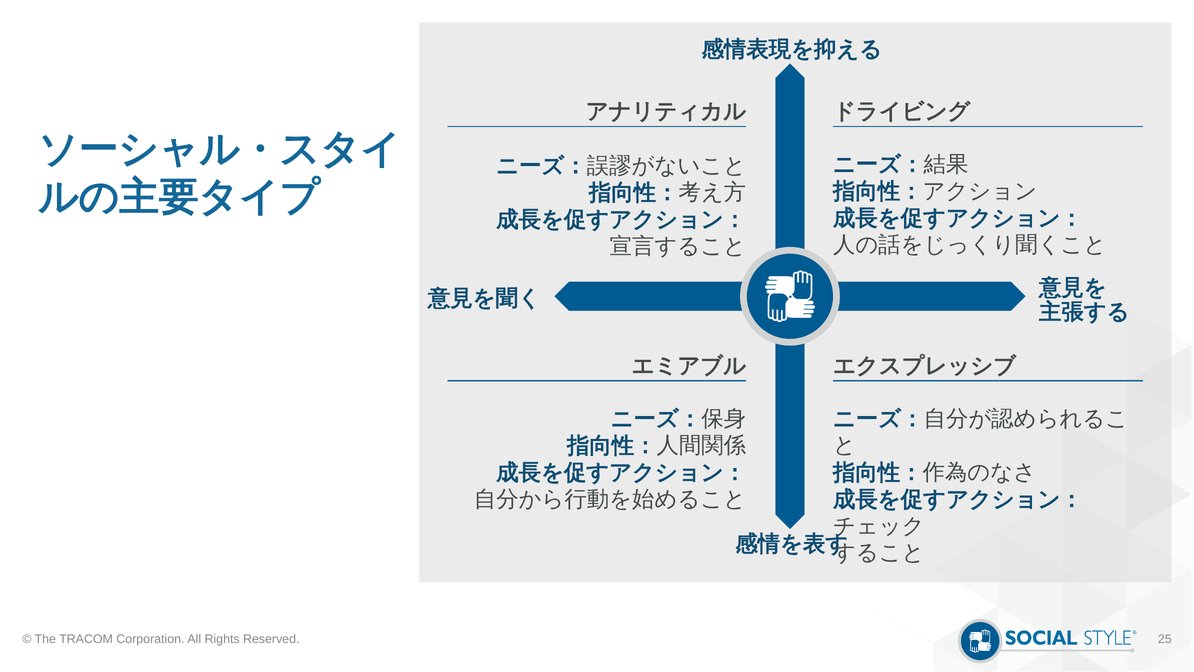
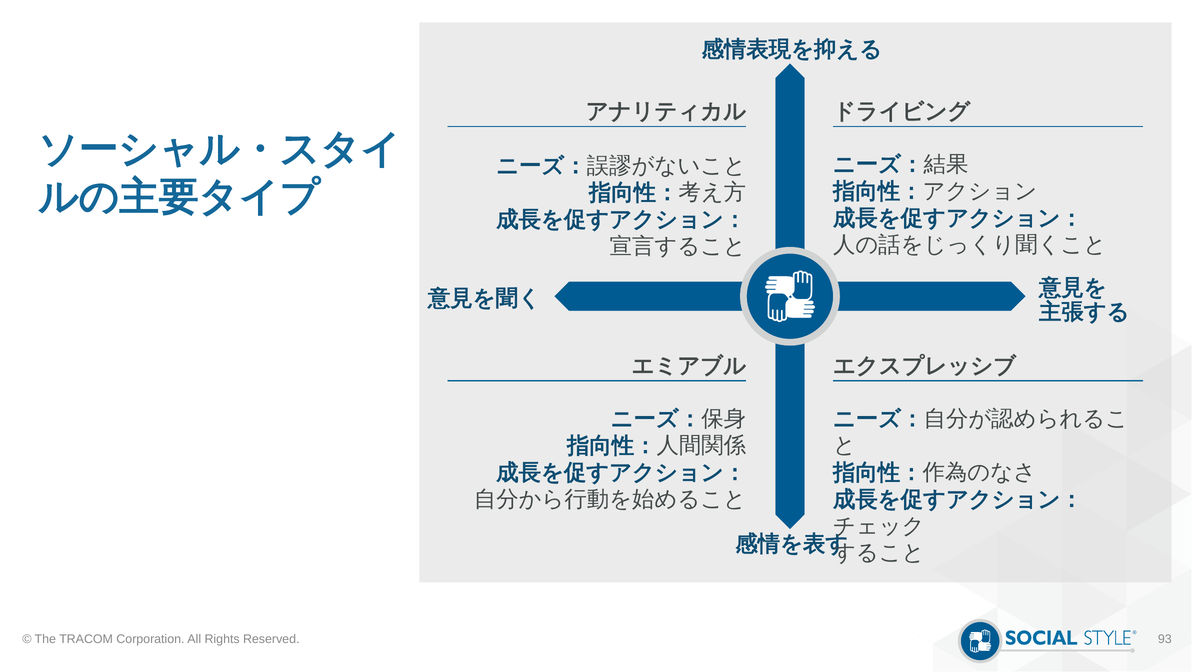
25: 25 -> 93 (1165, 639)
